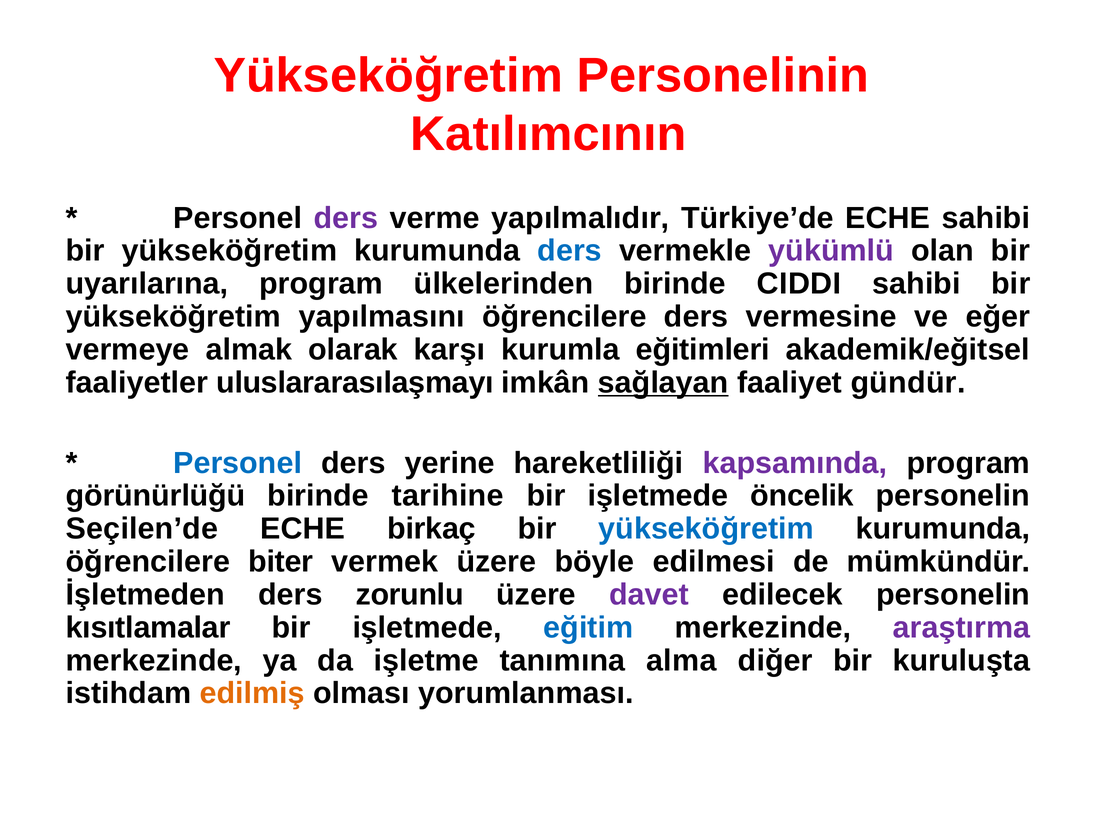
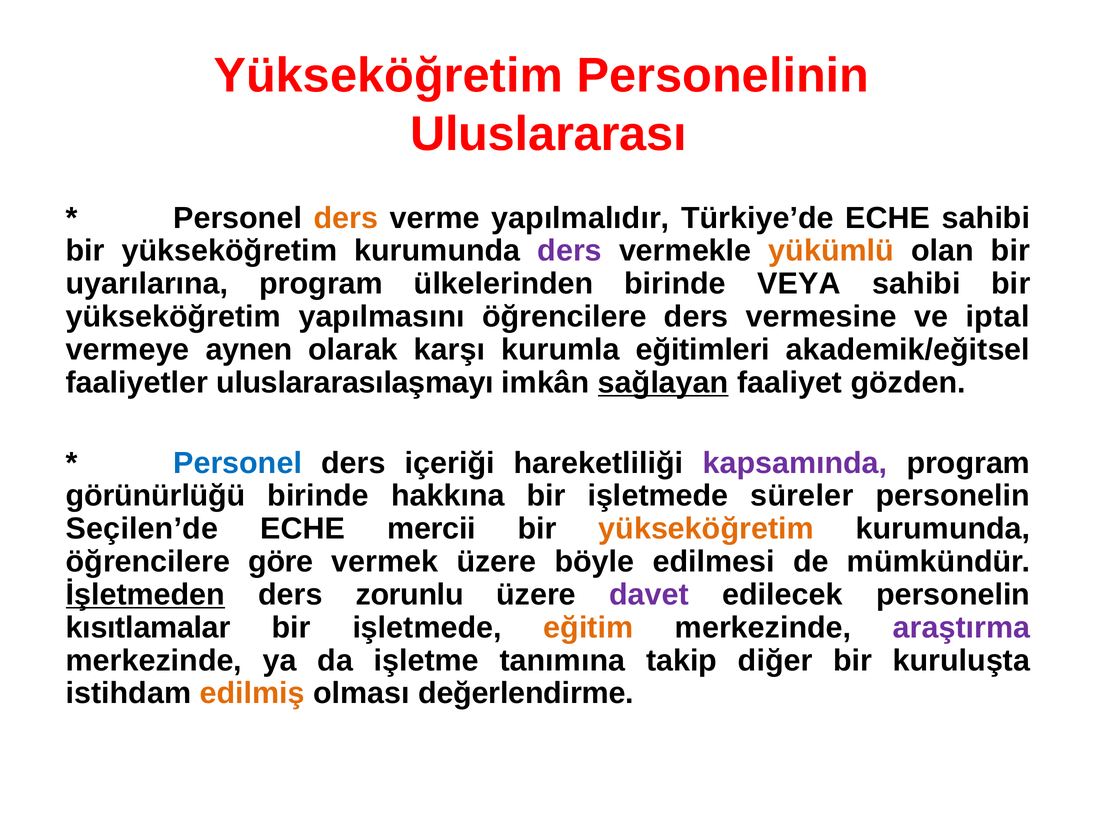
Katılımcının: Katılımcının -> Uluslararası (548, 134)
ders colour: purple -> orange (346, 218)
ders colour: blue -> purple (570, 251)
yükümlü colour: purple -> orange (831, 251)
CIDDI: CIDDI -> VEYA (799, 284)
eğer: eğer -> iptal (998, 317)
almak: almak -> aynen (249, 350)
gündür: gündür -> gözden (908, 382)
yerine: yerine -> içeriği (450, 463)
tarihine: tarihine -> hakkına (448, 496)
öncelik: öncelik -> süreler (802, 496)
birkaç: birkaç -> mercii (432, 529)
yükseköğretim colour: blue -> orange (706, 529)
biter: biter -> göre (281, 562)
İşletmeden underline: none -> present (145, 594)
eğitim colour: blue -> orange (588, 627)
alma: alma -> takip (682, 660)
yorumlanması: yorumlanması -> değerlendirme (526, 693)
